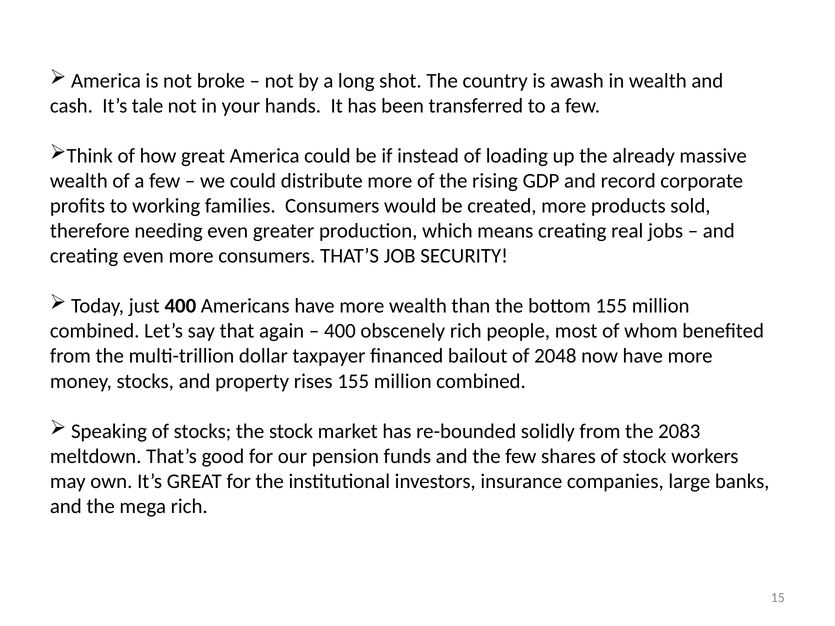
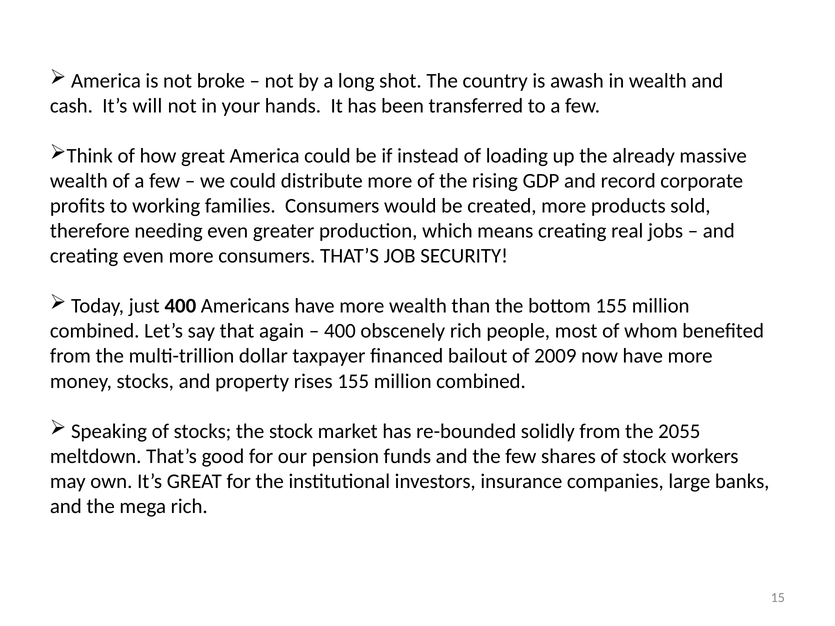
tale: tale -> will (147, 106)
2048: 2048 -> 2009 (555, 356)
2083: 2083 -> 2055 (679, 431)
